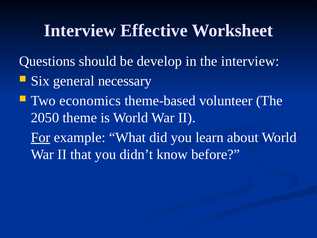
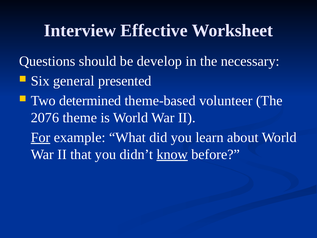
the interview: interview -> necessary (250, 61)
necessary: necessary -> presented (125, 81)
economics: economics -> determined (90, 101)
2050: 2050 -> 2076 (45, 118)
know underline: none -> present (172, 154)
